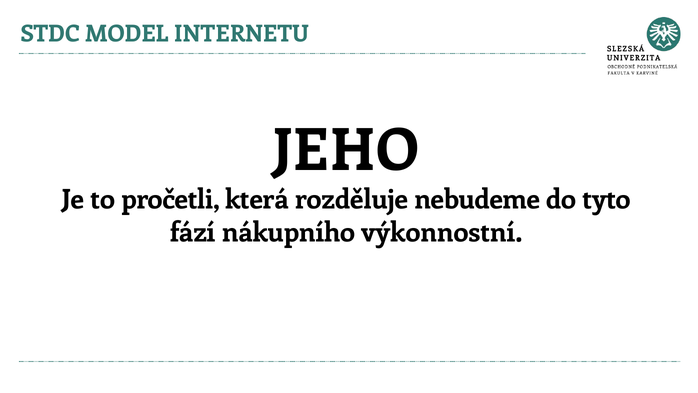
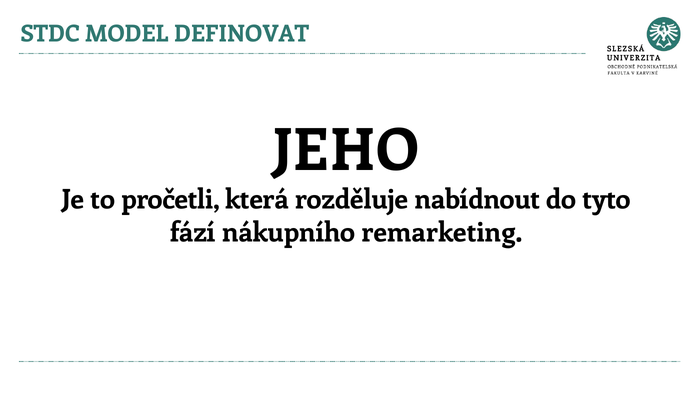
INTERNETU: INTERNETU -> DEFINOVAT (242, 34)
nebudeme: nebudeme -> nabídnout (477, 200)
výkonnostní: výkonnostní -> remarketing (442, 232)
